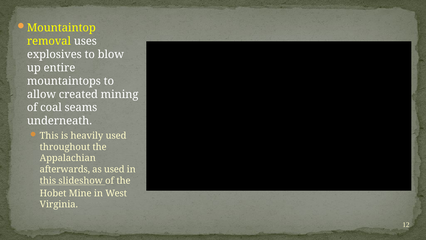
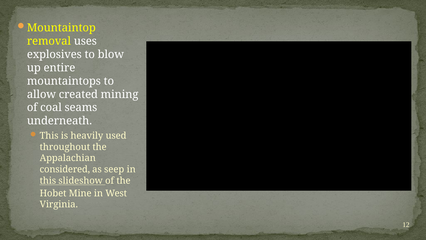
afterwards: afterwards -> considered (65, 169)
as used: used -> seep (114, 169)
